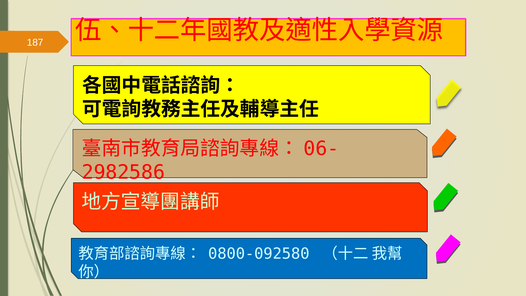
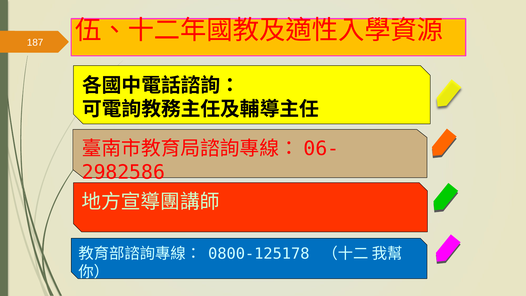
0800-092580: 0800-092580 -> 0800-125178 (259, 254)
